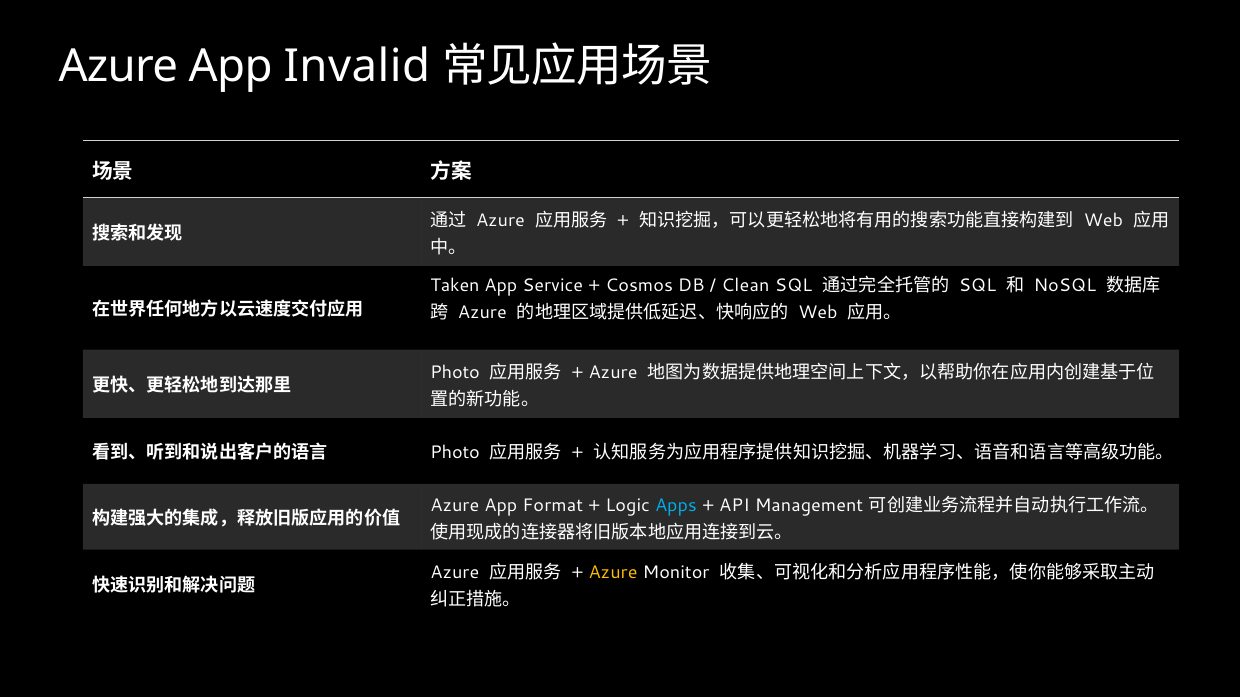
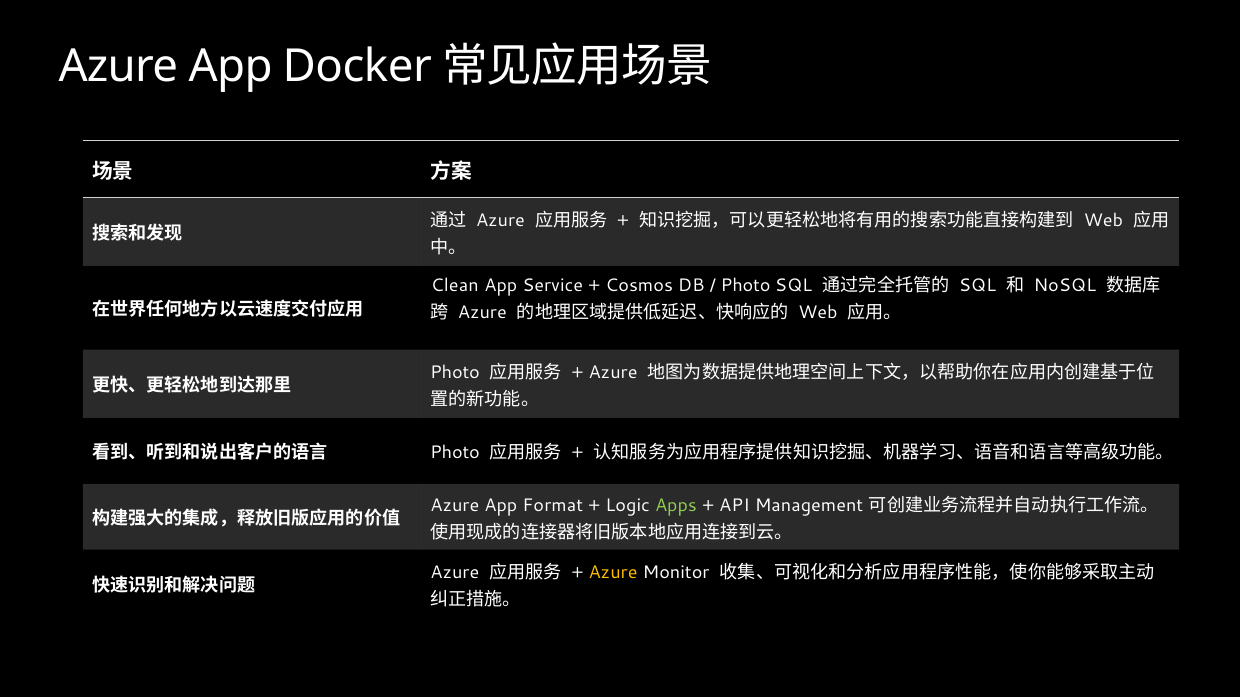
Invalid: Invalid -> Docker (357, 66)
Taken: Taken -> Clean (455, 286)
Clean: Clean -> Photo (746, 286)
Apps colour: light blue -> light green (676, 505)
